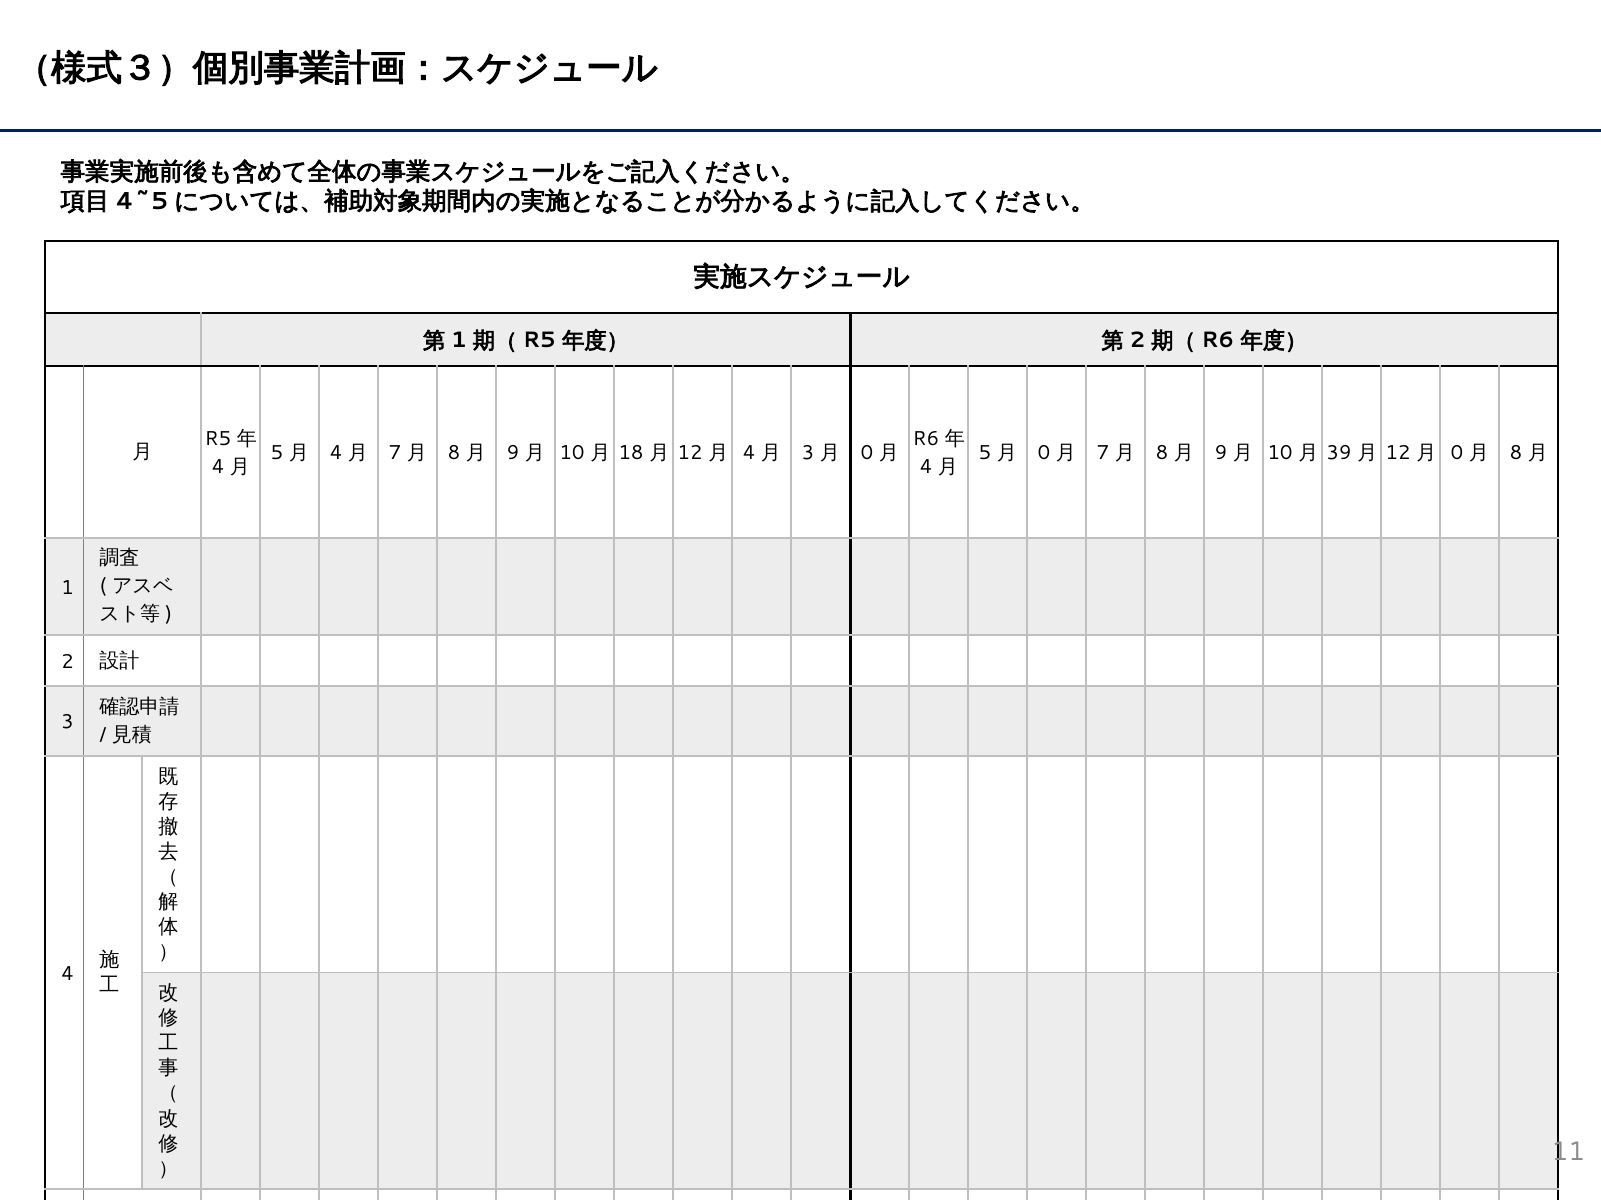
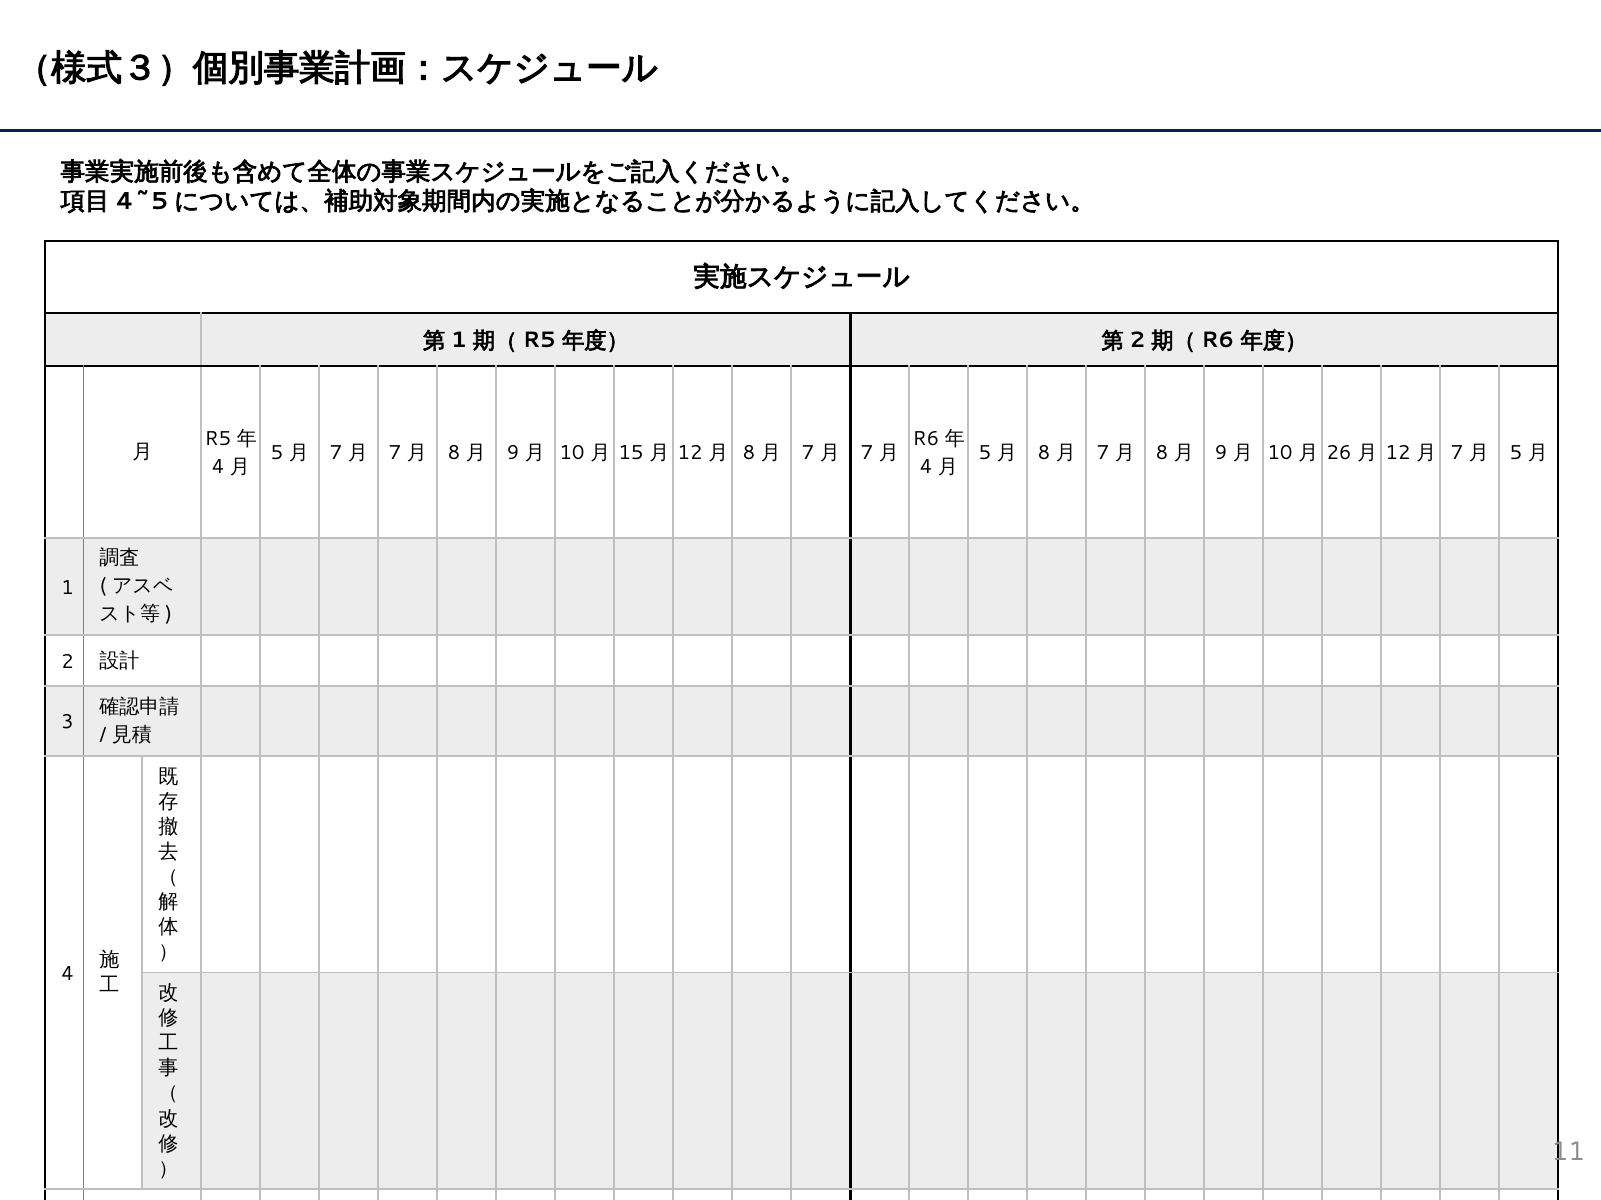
4: 4 -> 7 (336, 453)
18: 18 -> 15 (631, 453)
4: 4 -> 8 (749, 453)
3: 3 -> 7 (808, 453)
0: 0 -> 7 (867, 453)
0: 0 -> 8 (1044, 453)
39: 39 -> 26 (1339, 453)
0: 0 -> 7 (1457, 453)
8: 8 -> 5 (1516, 453)
